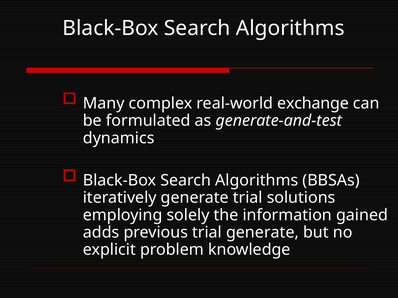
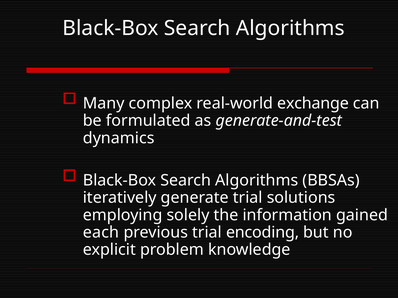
adds: adds -> each (101, 233)
trial generate: generate -> encoding (263, 233)
